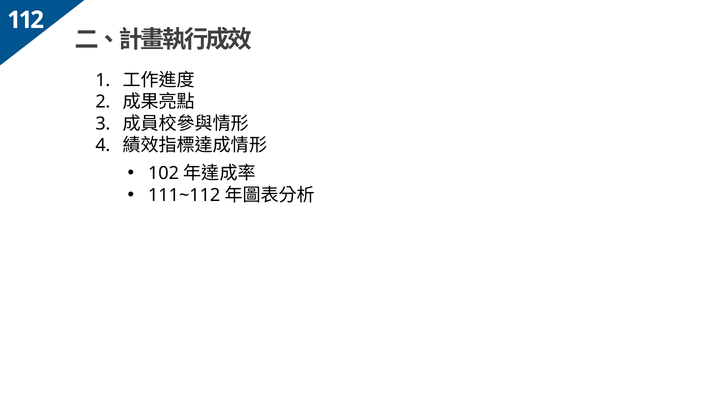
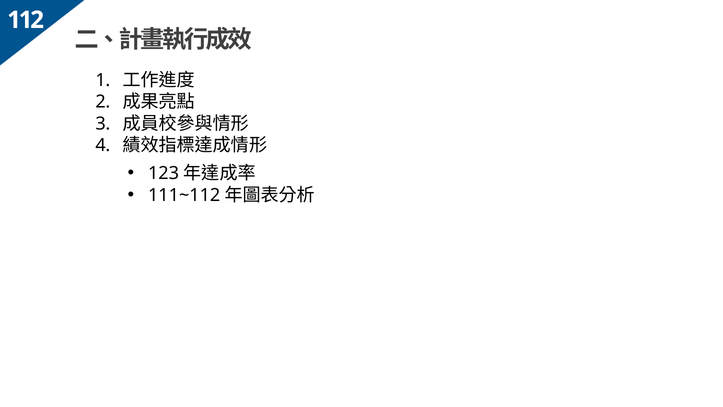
102: 102 -> 123 (164, 173)
